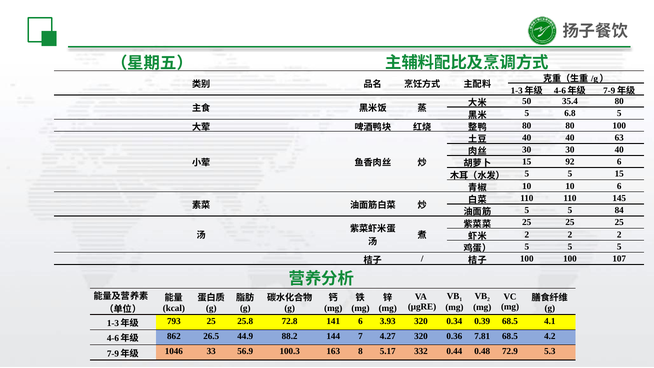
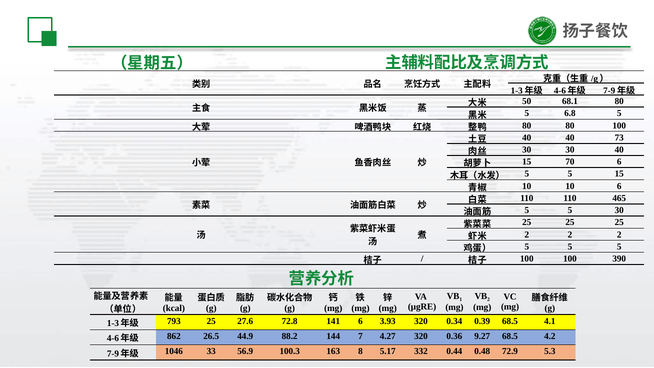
35.4: 35.4 -> 68.1 (570, 101)
63: 63 -> 73 (619, 138)
92: 92 -> 70 (570, 162)
145: 145 -> 465 (619, 198)
5 84: 84 -> 30 (619, 210)
107: 107 -> 390 (619, 259)
25.8: 25.8 -> 27.6 (245, 321)
7.81: 7.81 -> 9.27 (482, 336)
